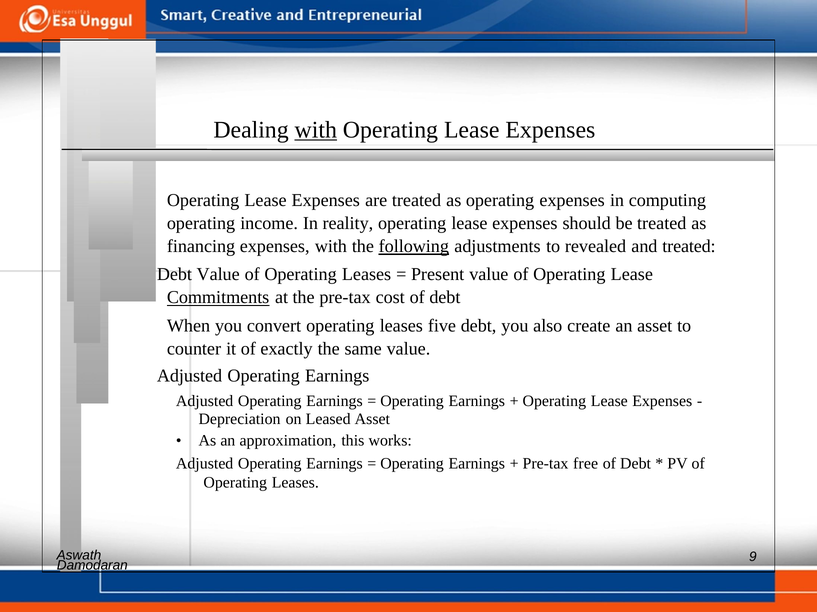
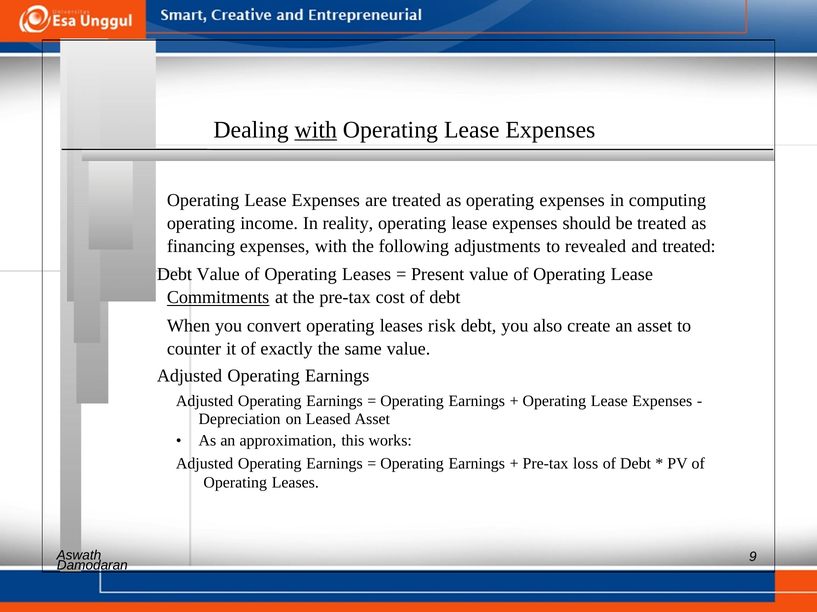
following underline: present -> none (414, 247)
five: five -> risk (442, 326)
free: free -> loss (586, 464)
